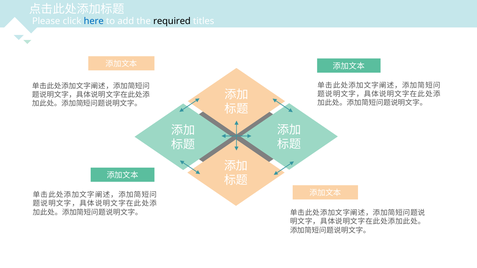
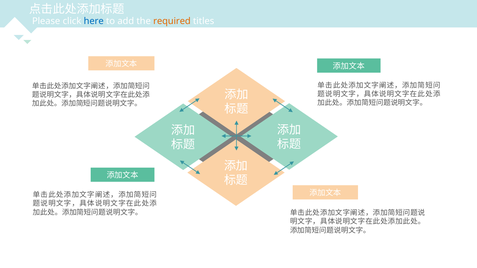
required colour: black -> orange (172, 21)
